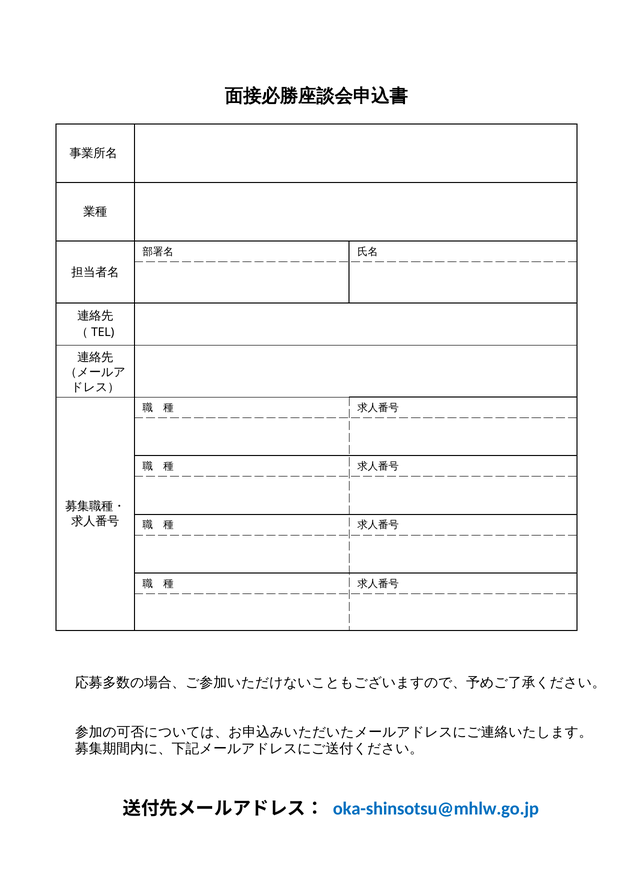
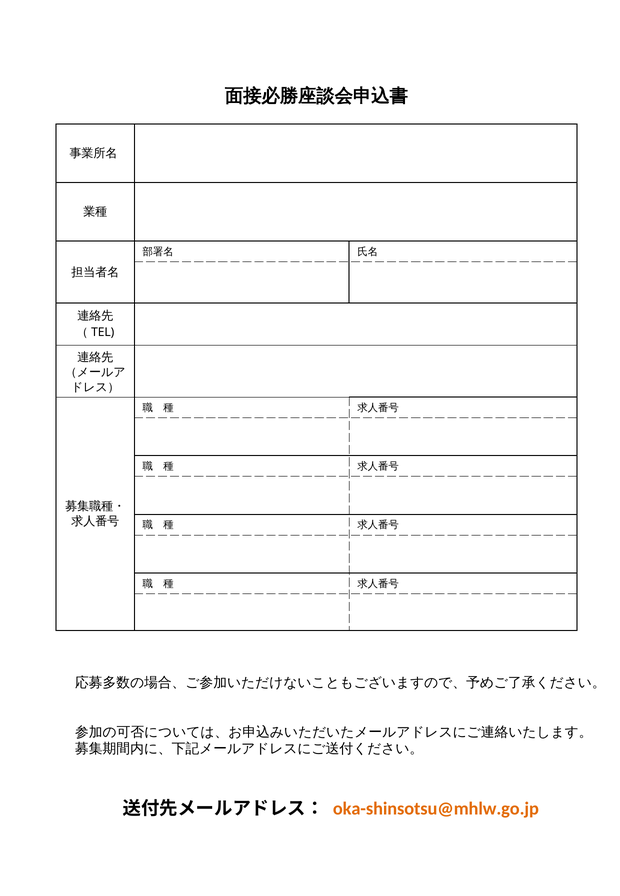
oka-shinsotsu@mhlw.go.jp colour: blue -> orange (436, 808)
